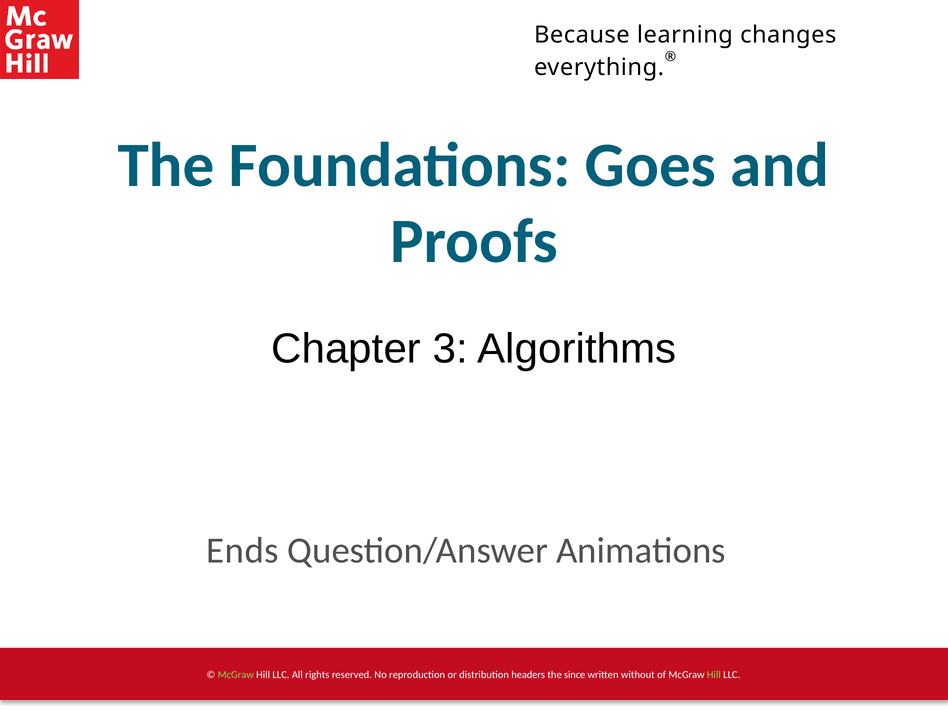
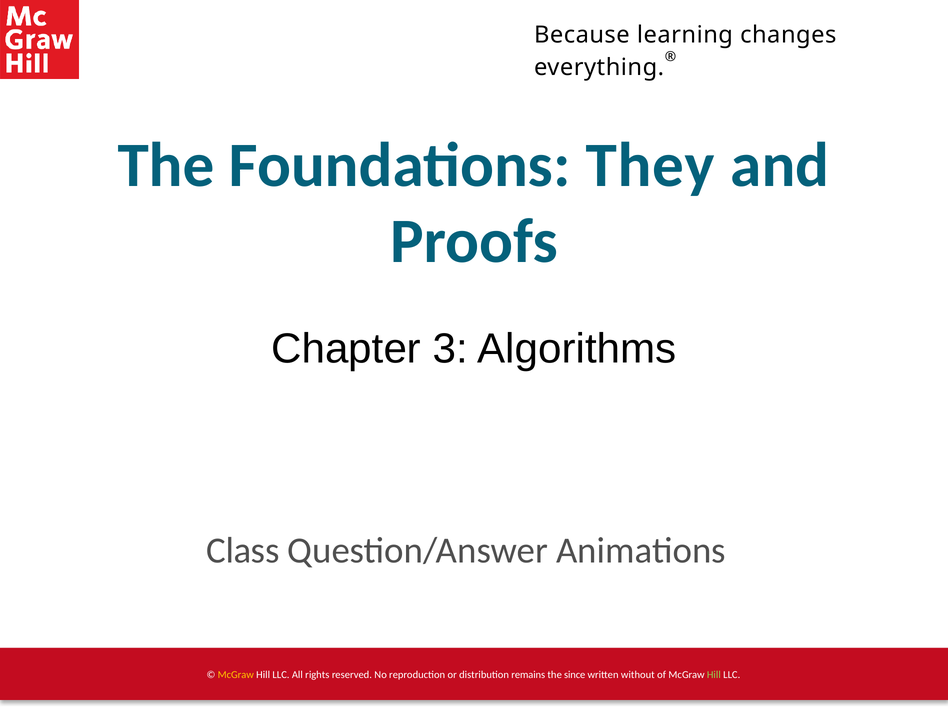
Goes: Goes -> They (650, 166)
Ends: Ends -> Class (243, 551)
McGraw colour: light green -> yellow (236, 675)
headers: headers -> remains (528, 675)
